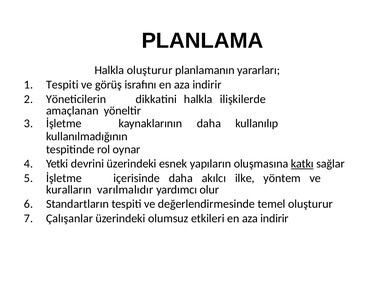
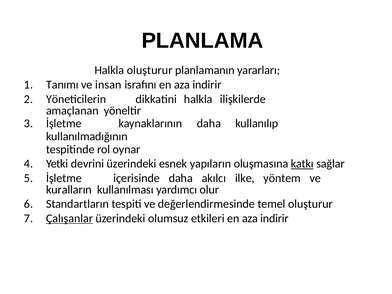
Tespiti: Tespiti -> Tanımı (62, 85)
görüş: görüş -> insan (108, 85)
varılmalıdır: varılmalıdır -> kullanılması (125, 190)
Çalışanlar underline: none -> present (69, 218)
